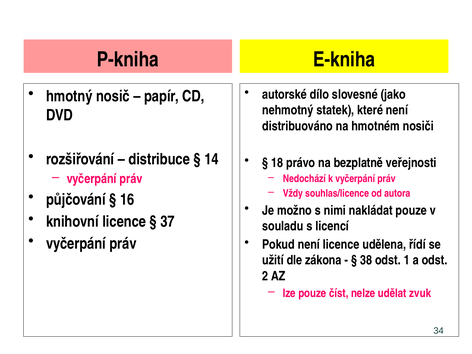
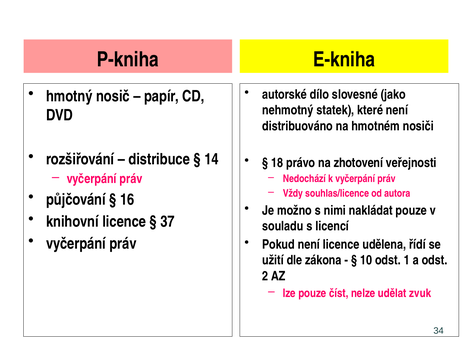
bezplatně: bezplatně -> zhotovení (358, 163)
38: 38 -> 10 (366, 260)
